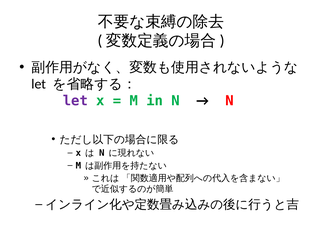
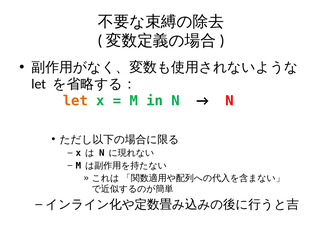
let colour: purple -> orange (75, 101)
